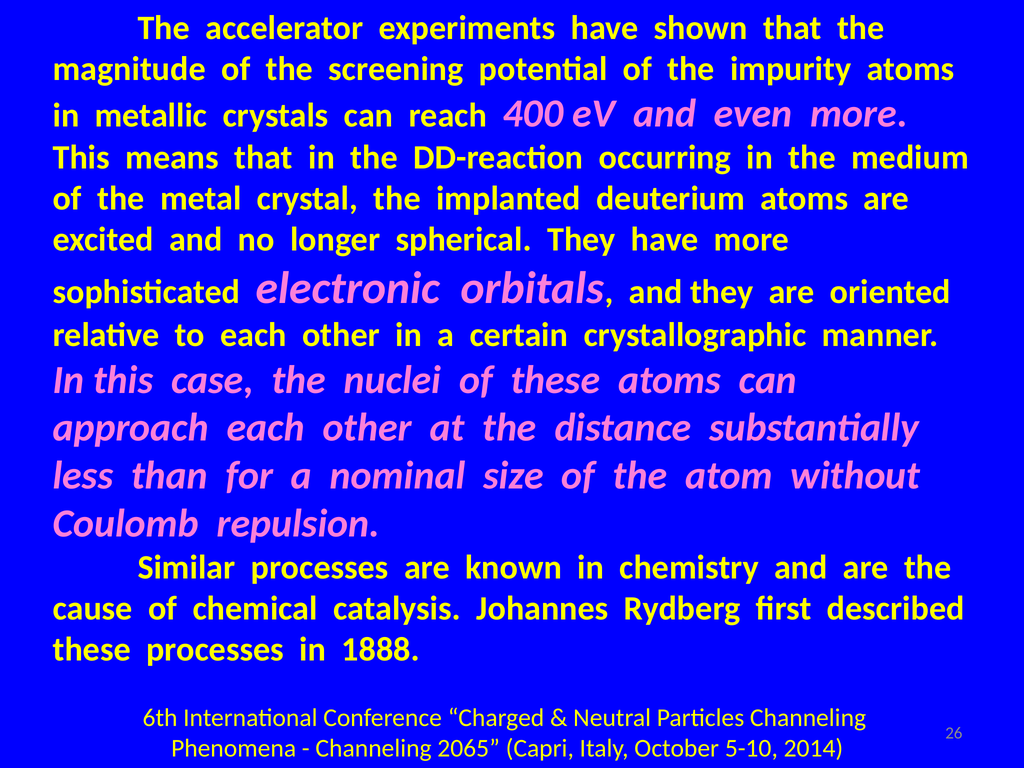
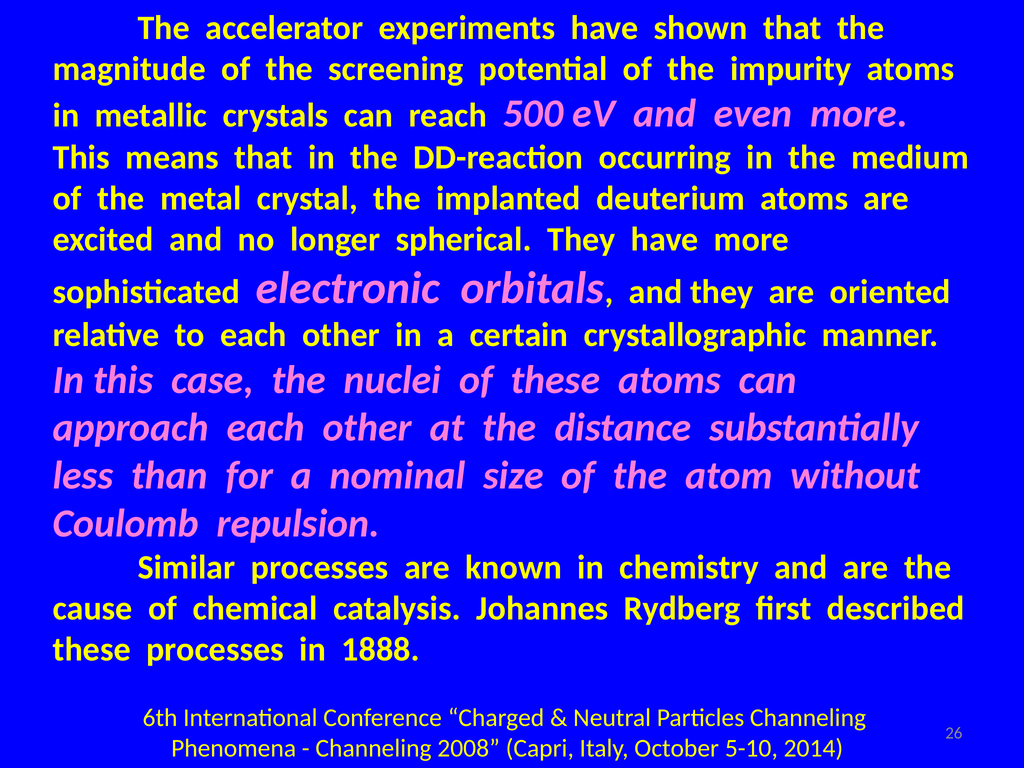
400: 400 -> 500 (533, 114)
2065: 2065 -> 2008 (469, 749)
